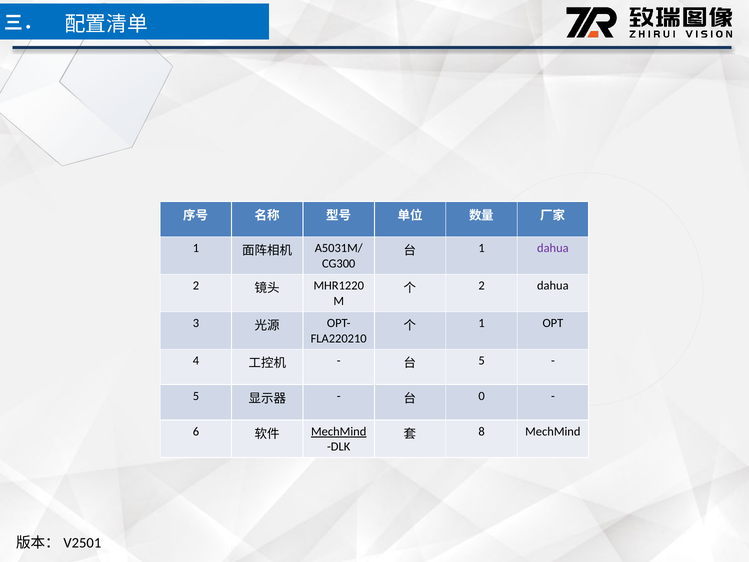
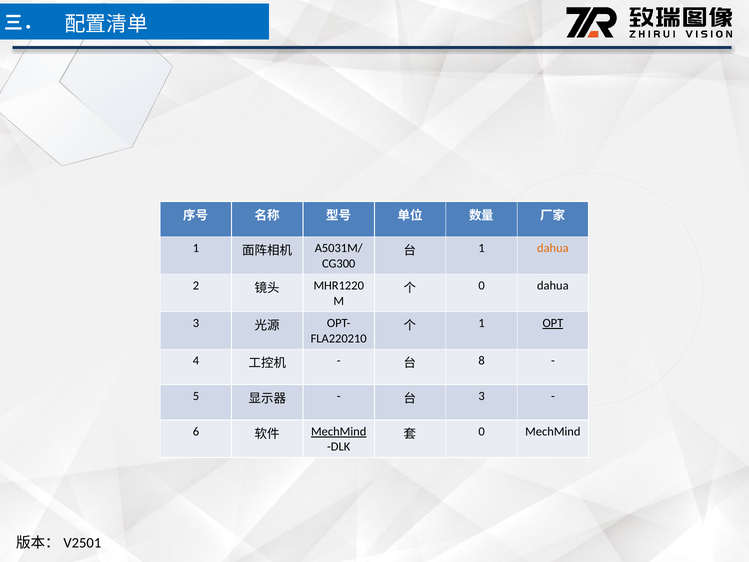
dahua colour: purple -> orange (553, 248)
2: 2 -> 0 (482, 286)
OPT underline: none -> present (553, 323)
5: 5 -> 8 (482, 361)
0: 0 -> 3 (482, 396)
8: 8 -> 0 (482, 431)
